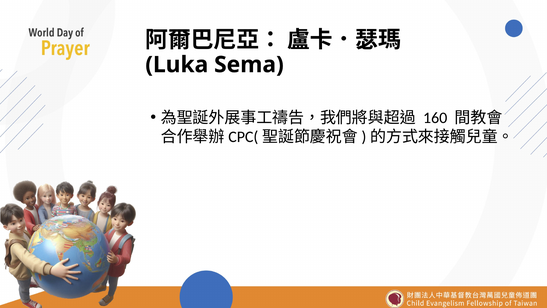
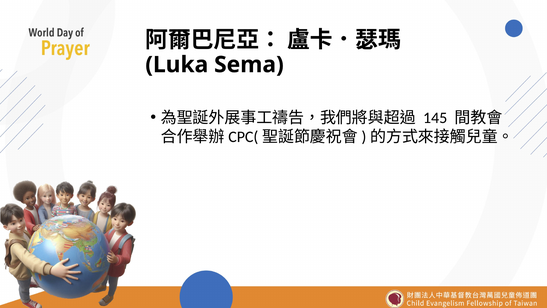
160: 160 -> 145 (435, 118)
